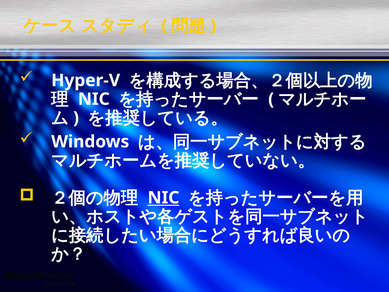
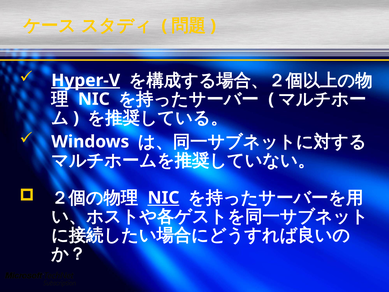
Hyper-V underline: none -> present (86, 80)
